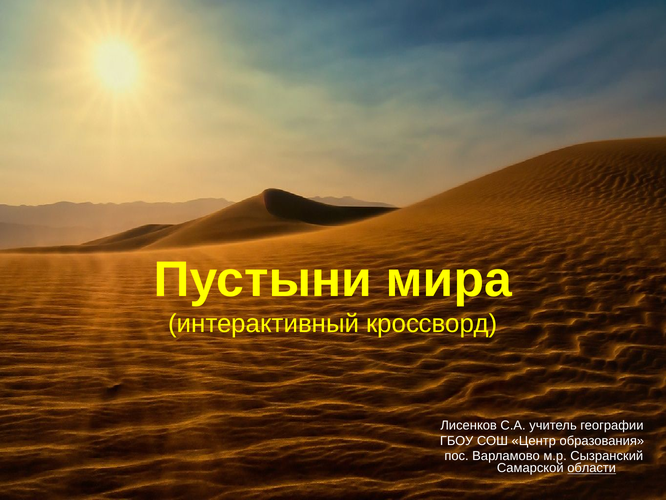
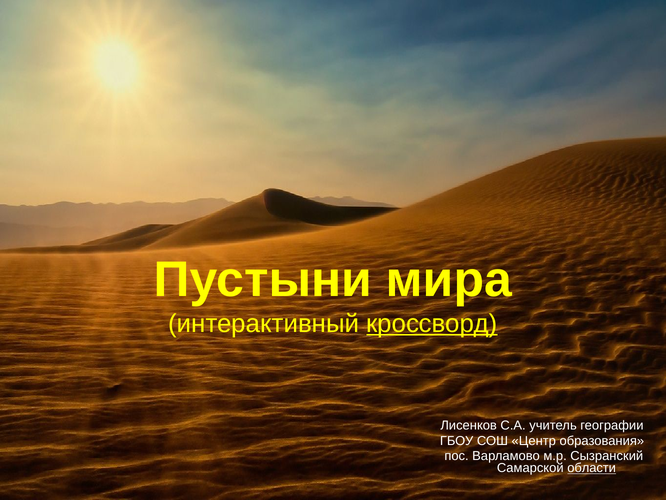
кроссворд underline: none -> present (432, 323)
